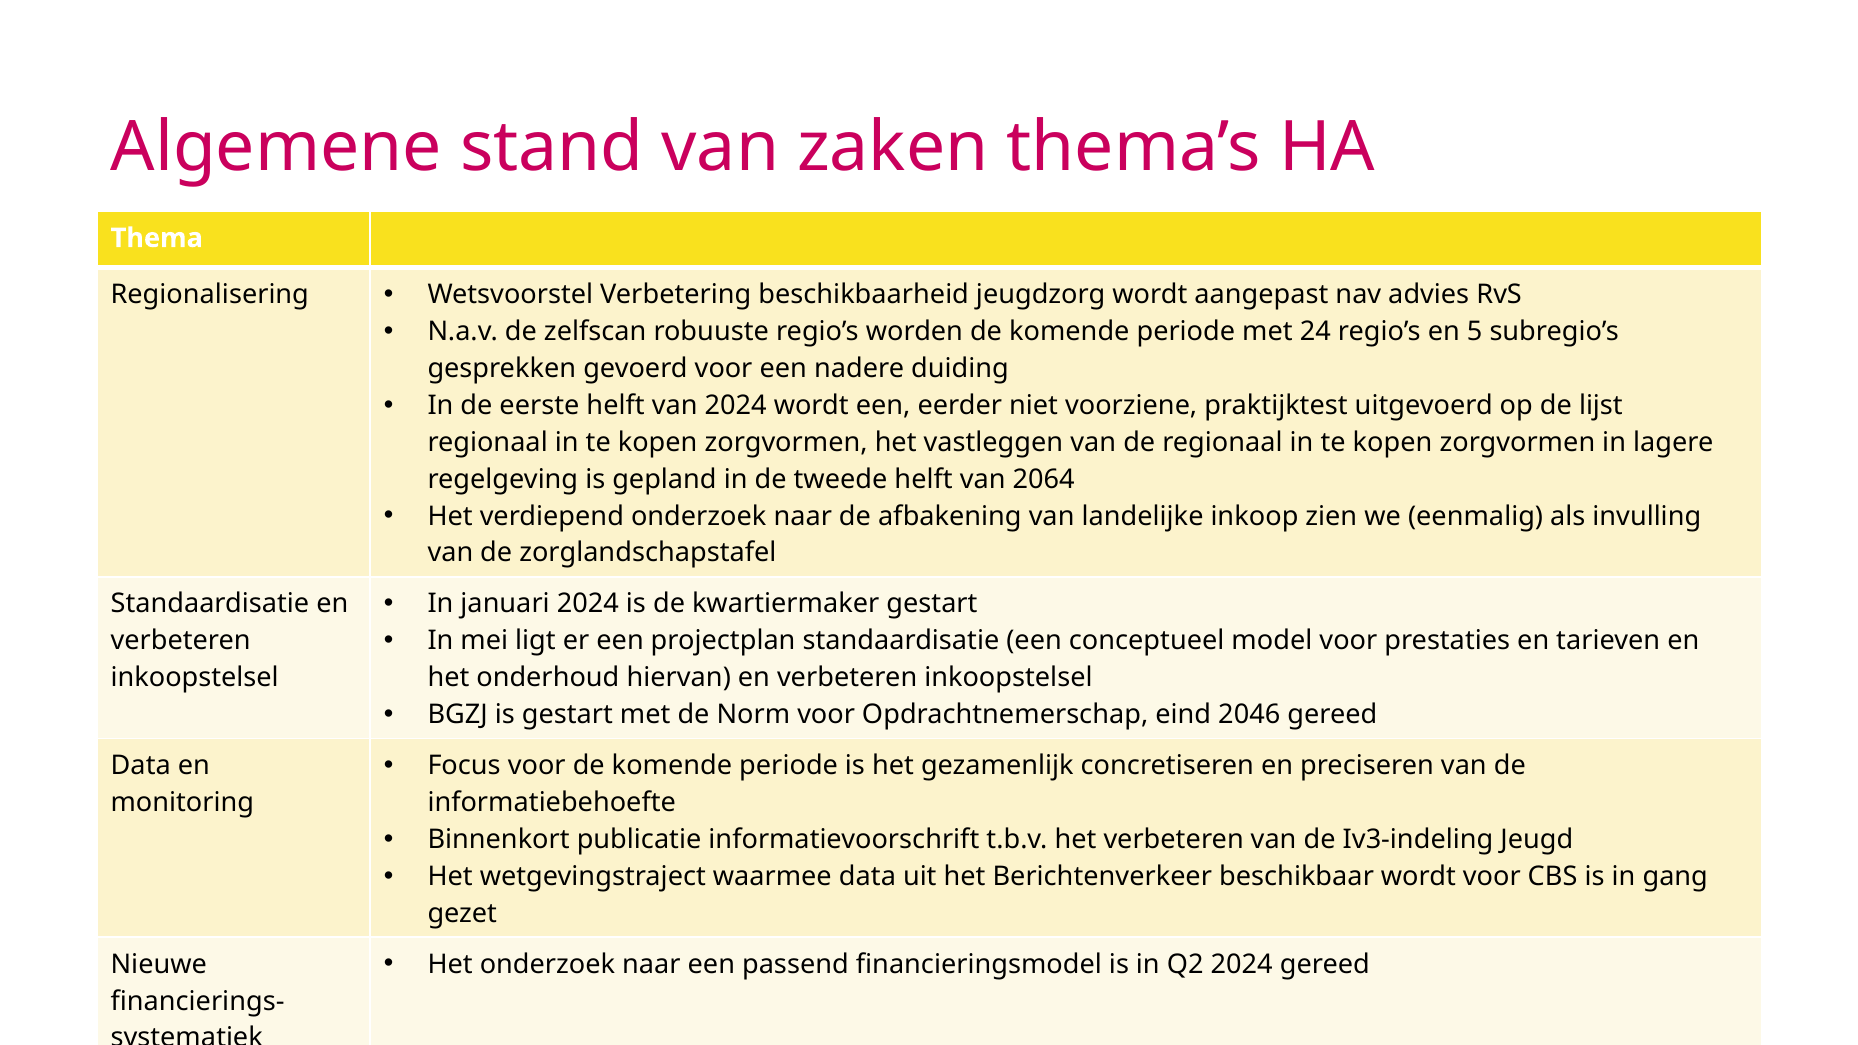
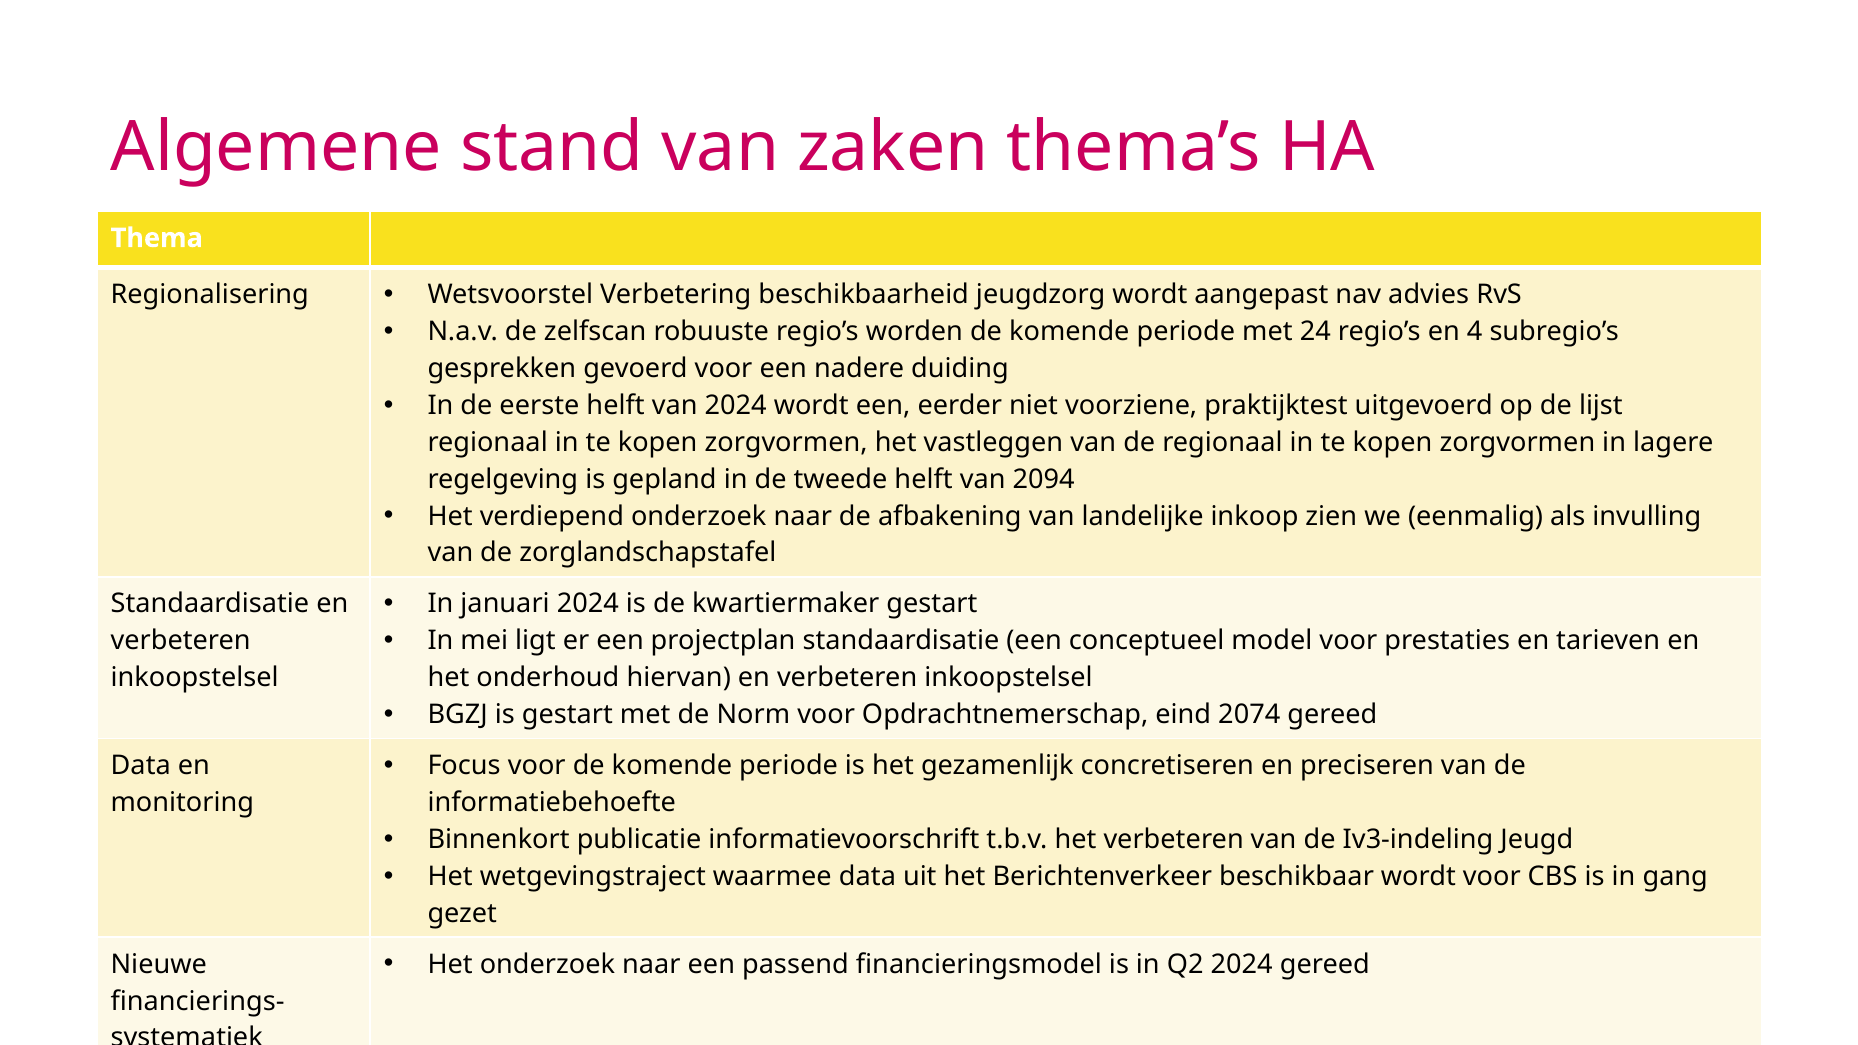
5: 5 -> 4 (1475, 332)
2064: 2064 -> 2094 (1044, 479)
2046: 2046 -> 2074 (1249, 715)
